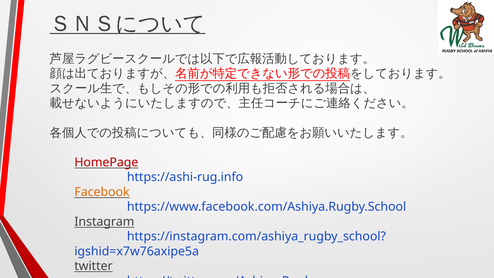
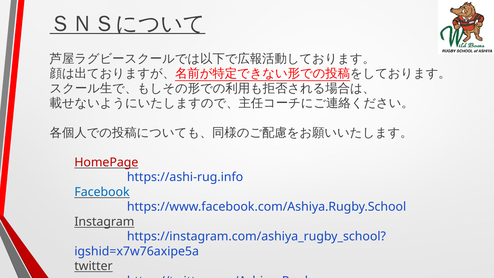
Facebook colour: orange -> blue (102, 192)
